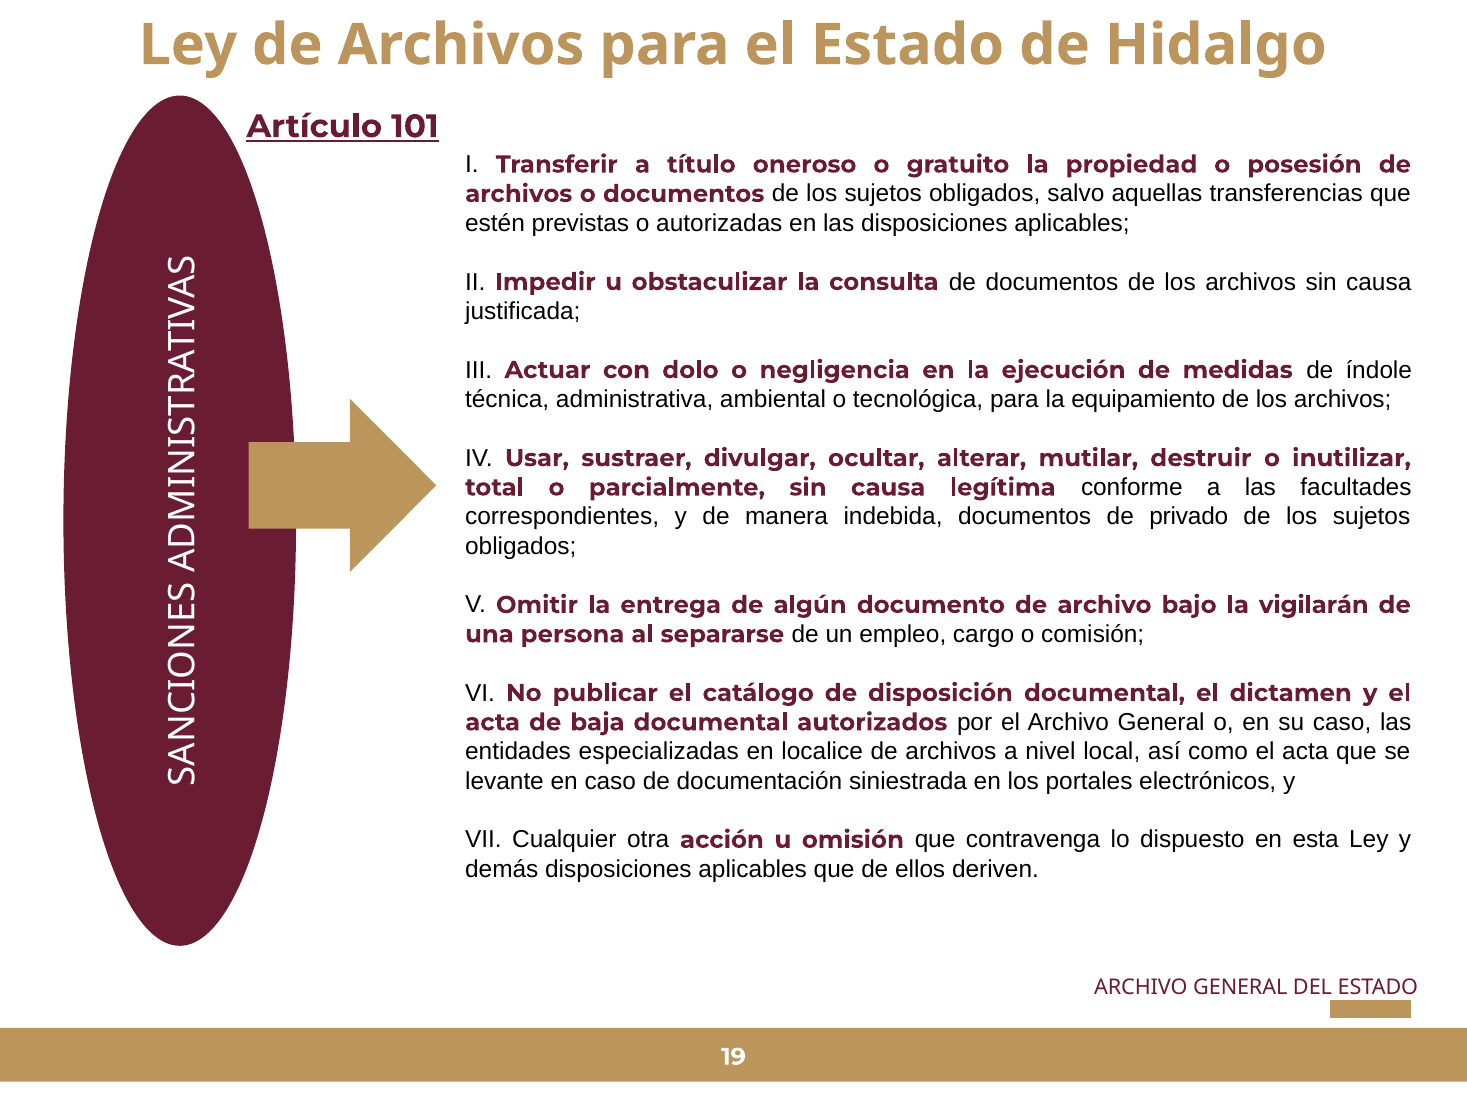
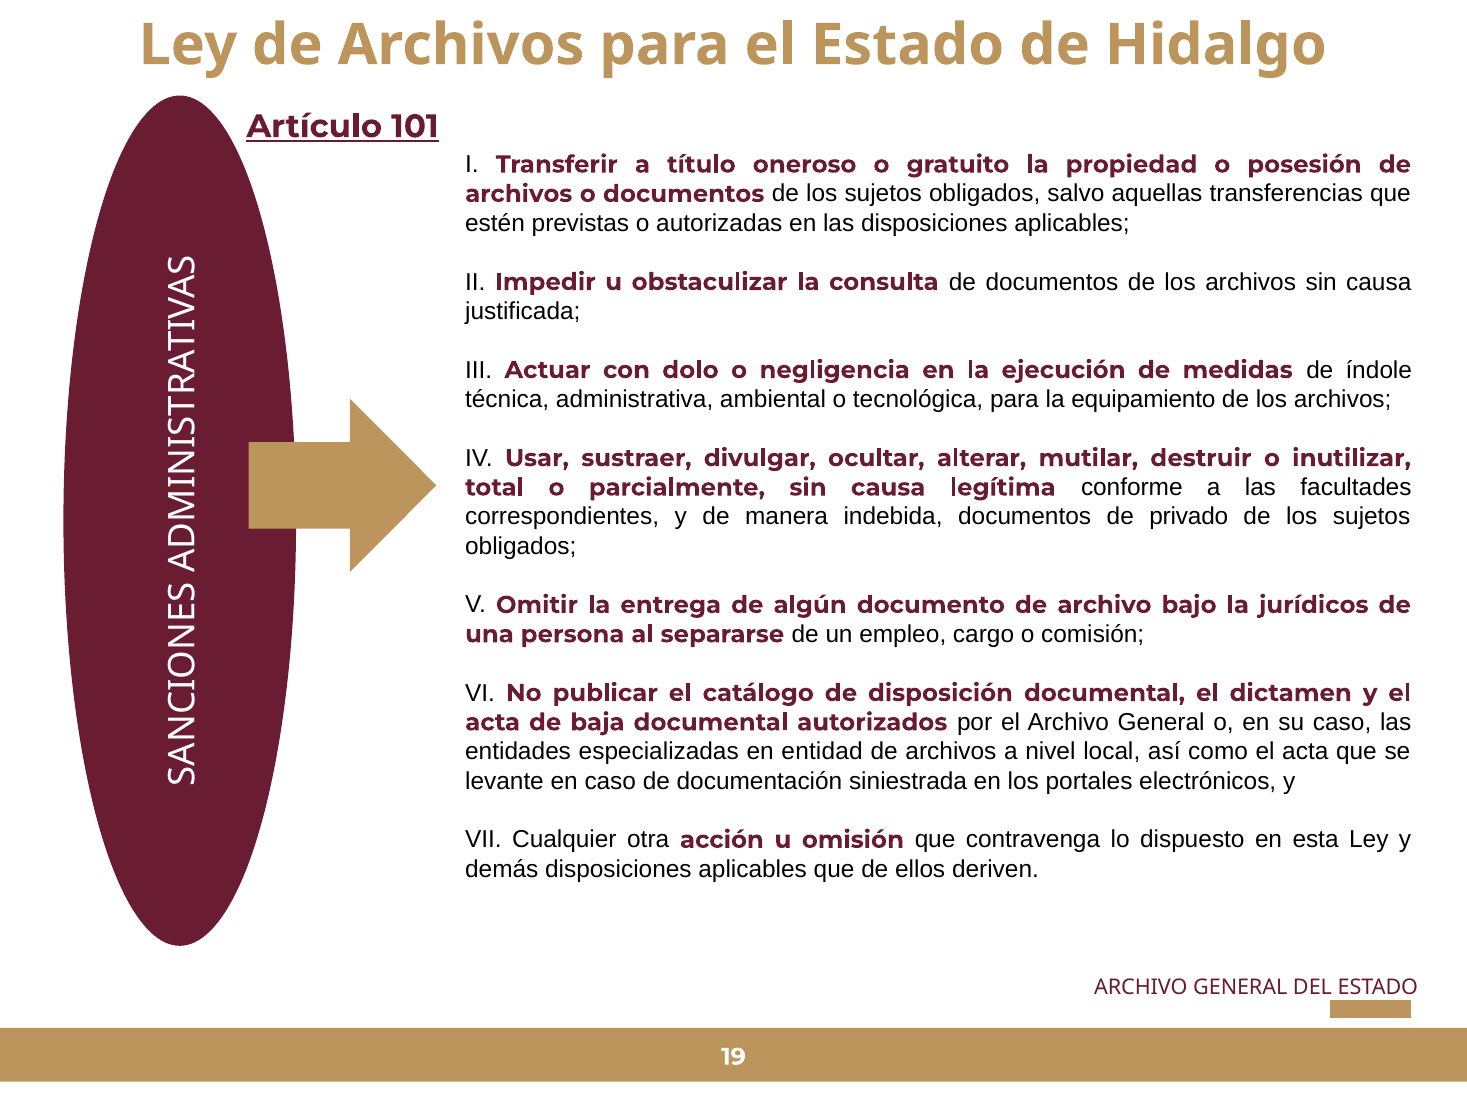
vigilarán: vigilarán -> jurídicos (1314, 604)
localice: localice -> entidad (822, 751)
